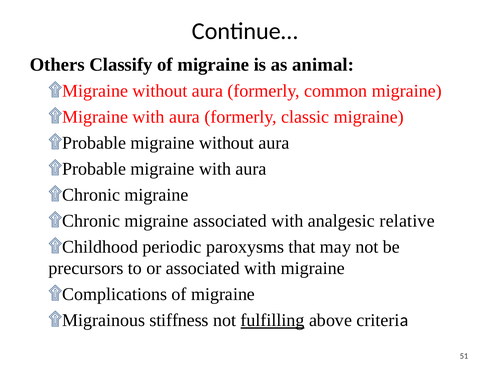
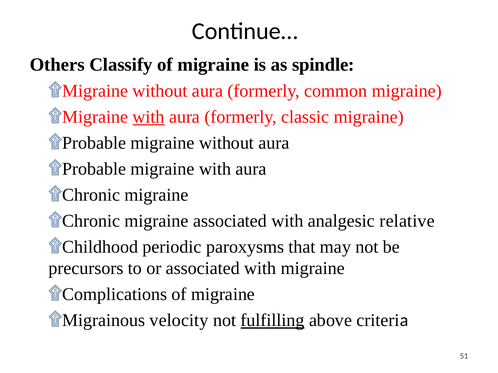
animal: animal -> spindle (323, 65)
with underline: none -> present (149, 117)
stiffness: stiffness -> velocity (179, 321)
